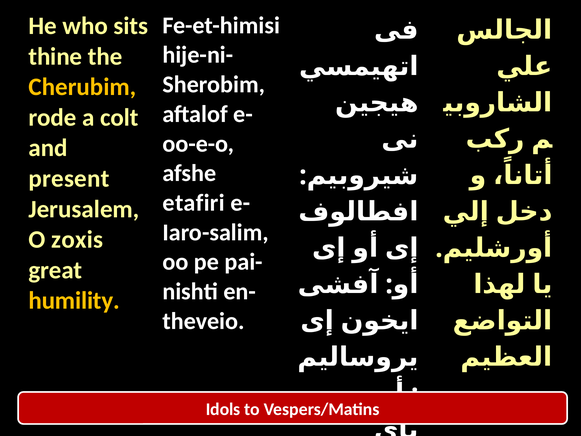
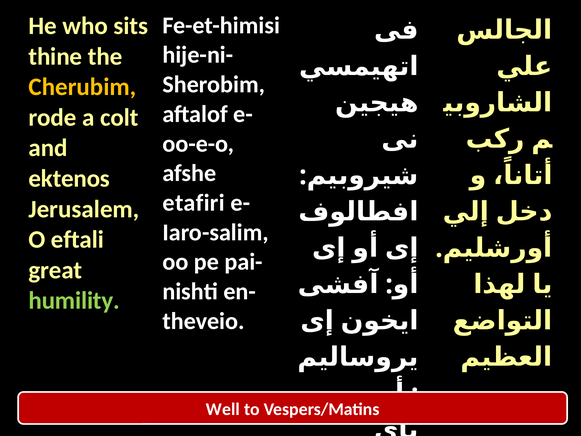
present: present -> ektenos (69, 178)
zoxis: zoxis -> eftali (77, 239)
humility colour: yellow -> light green (74, 300)
Idols: Idols -> Well (223, 409)
